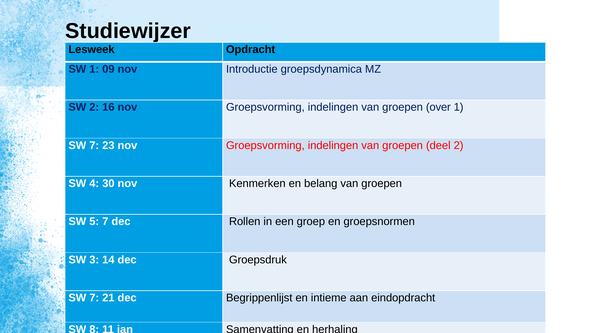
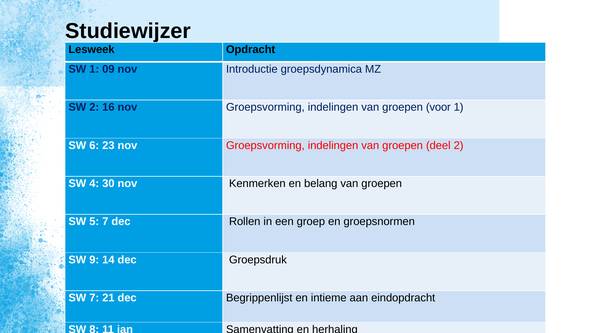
over: over -> voor (438, 107)
7: 7 -> 6 (94, 145)
3: 3 -> 9 (94, 259)
